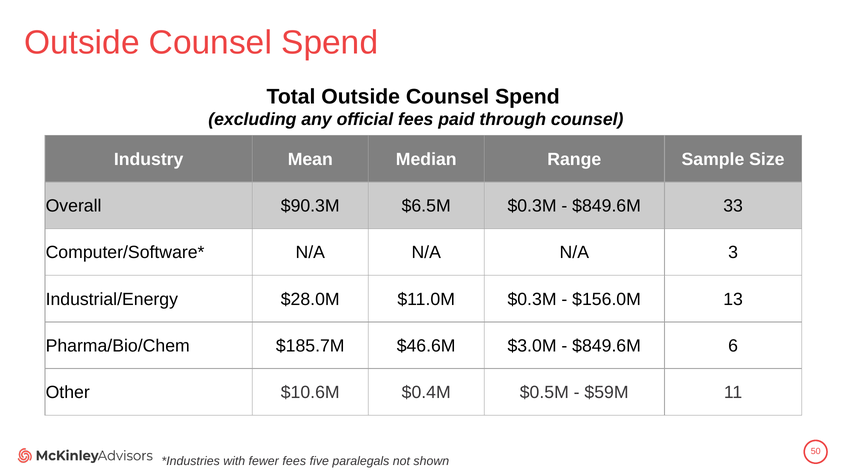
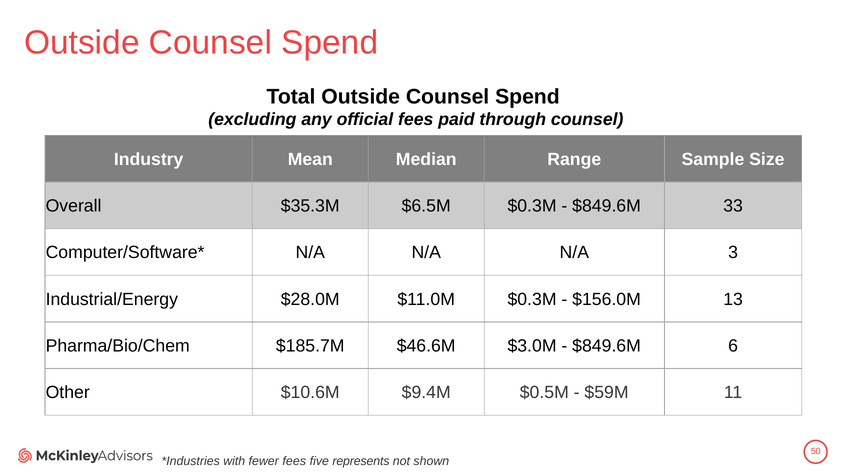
$90.3M: $90.3M -> $35.3M (310, 206)
$0.4M: $0.4M -> $9.4M (426, 392)
paralegals: paralegals -> represents (361, 461)
